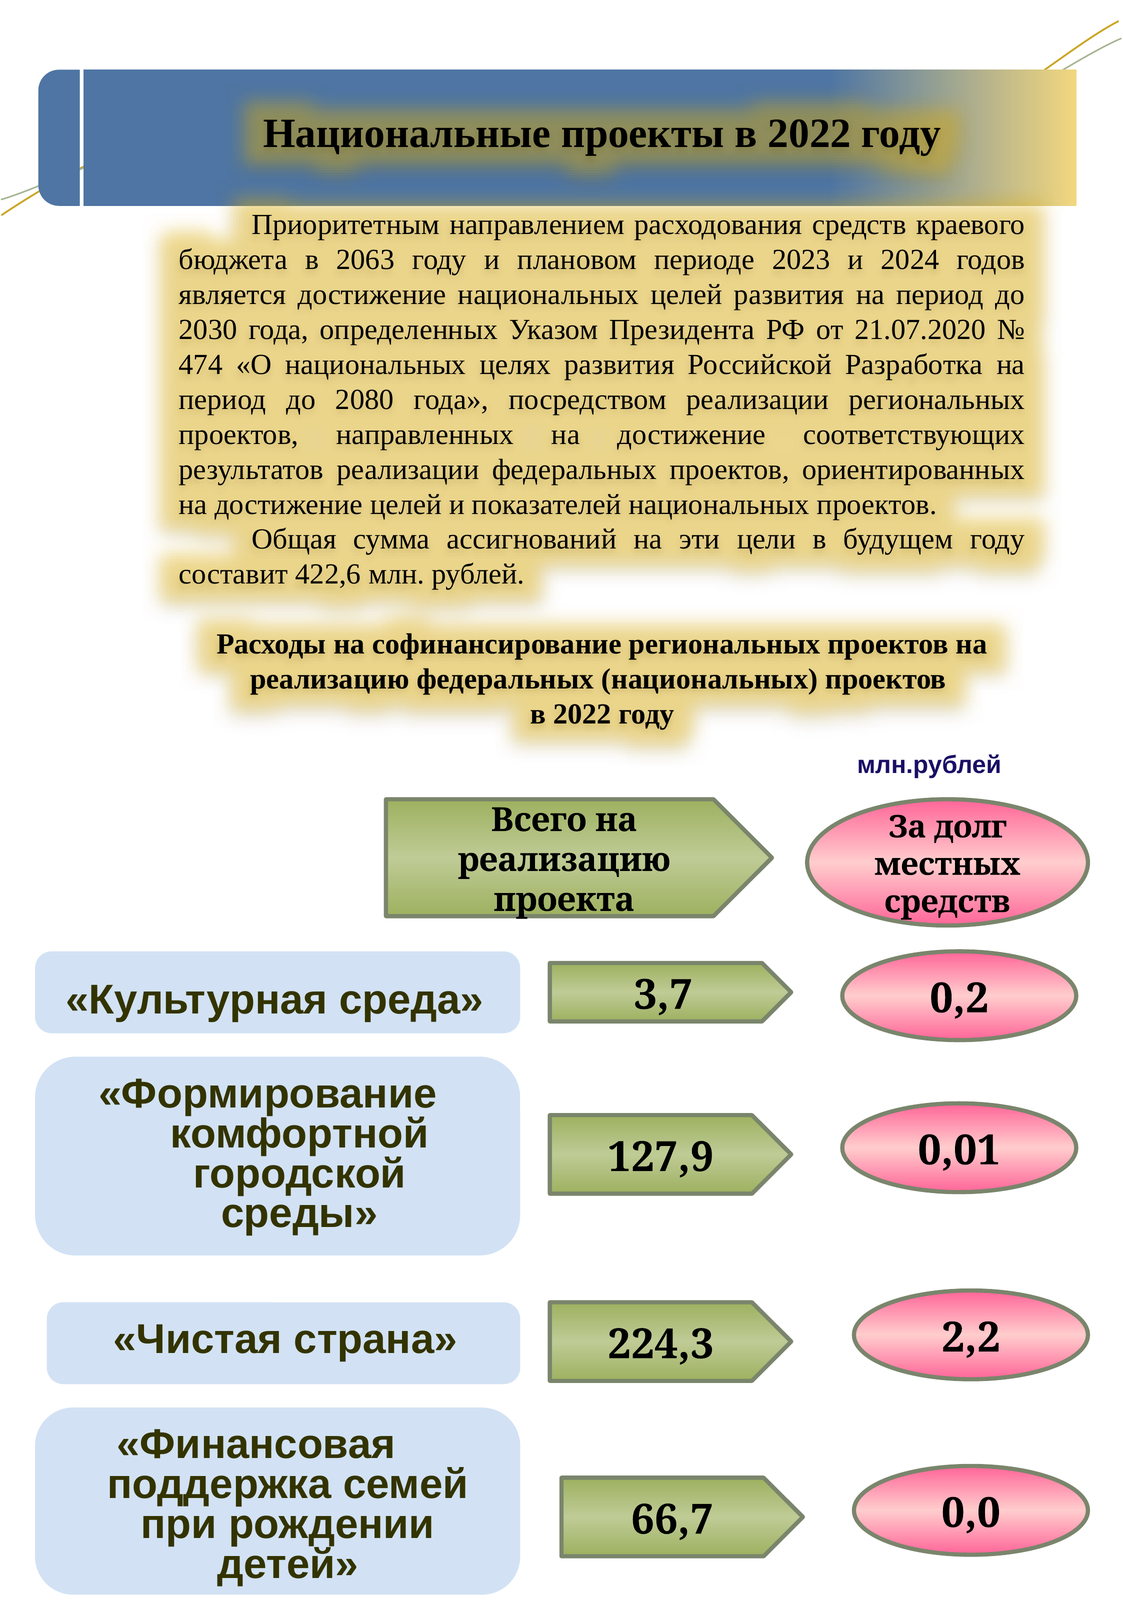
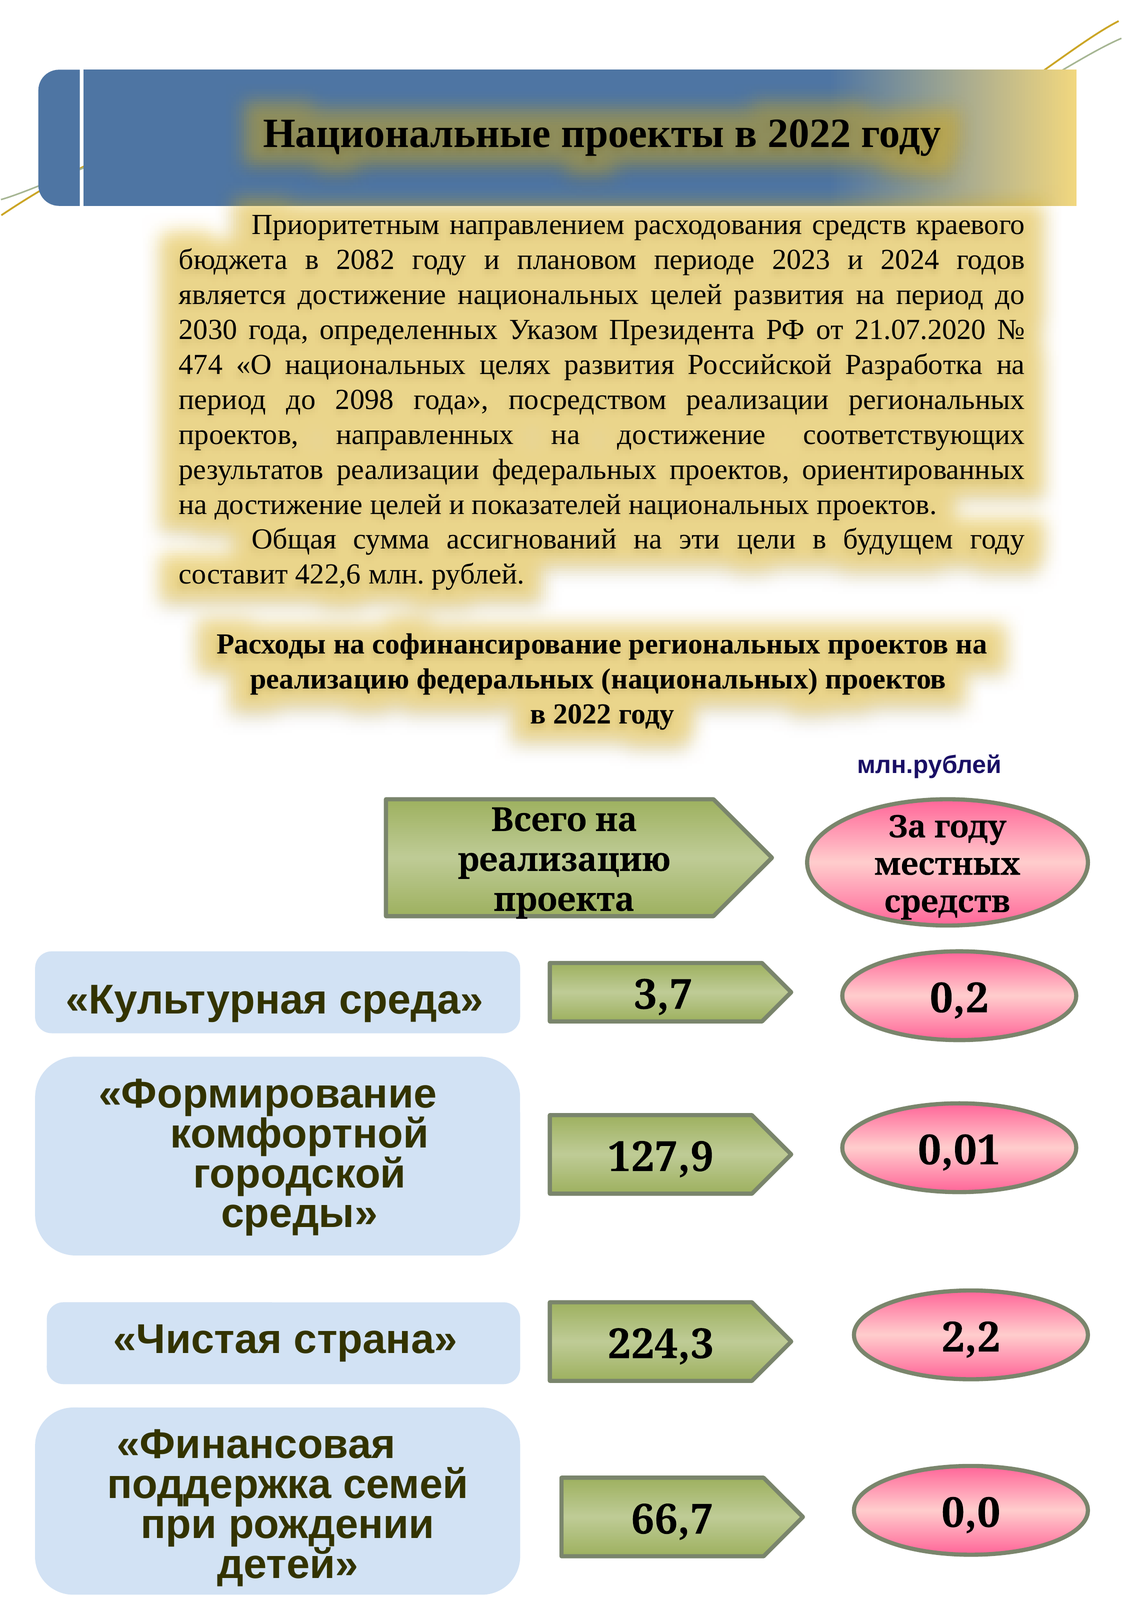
2063: 2063 -> 2082 (365, 260)
2080: 2080 -> 2098 (365, 400)
За долг: долг -> году (970, 827)
